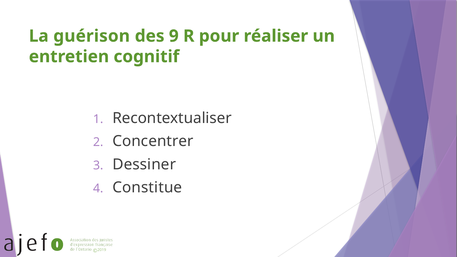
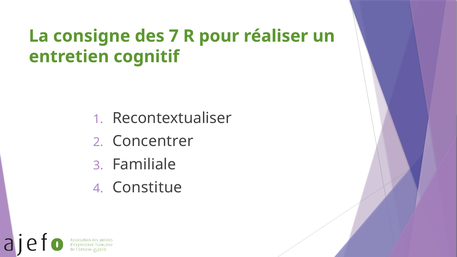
guérison: guérison -> consigne (92, 36)
9: 9 -> 7 (174, 36)
Dessiner: Dessiner -> Familiale (144, 164)
